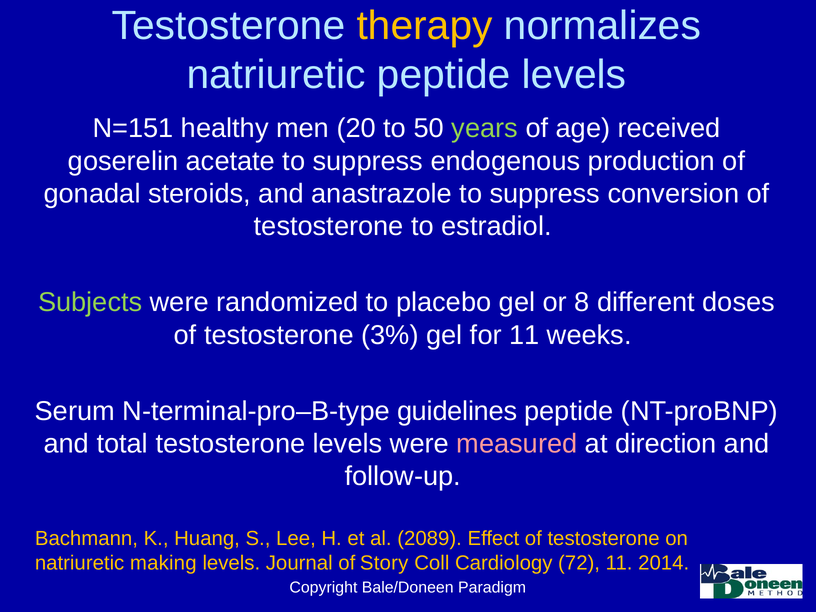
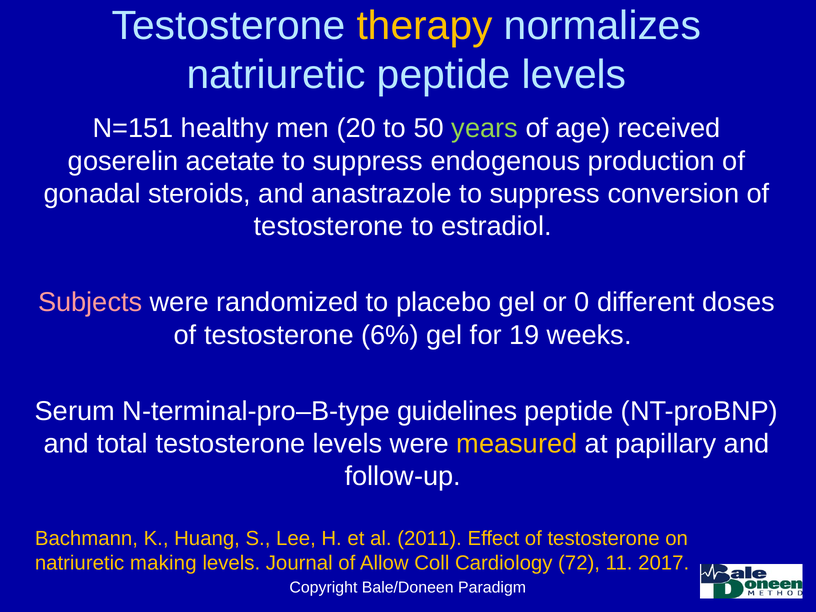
Subjects colour: light green -> pink (90, 302)
8: 8 -> 0 (582, 302)
3%: 3% -> 6% (390, 335)
for 11: 11 -> 19 (524, 335)
measured colour: pink -> yellow (517, 444)
direction: direction -> papillary (666, 444)
2089: 2089 -> 2011 (430, 539)
Story: Story -> Allow (384, 563)
2014: 2014 -> 2017 (664, 563)
